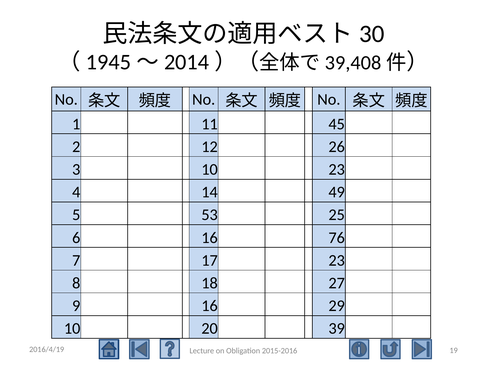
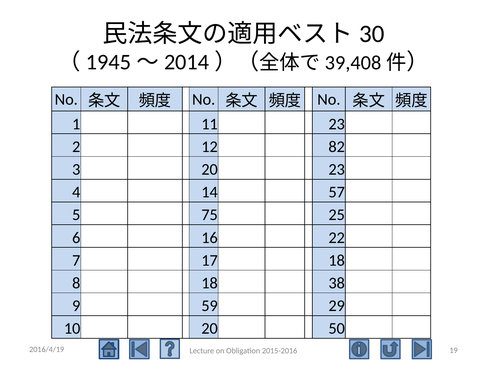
11 45: 45 -> 23 (337, 124)
26: 26 -> 82 (337, 146)
3 10: 10 -> 20 (210, 169)
49: 49 -> 57 (337, 192)
53: 53 -> 75 (210, 214)
76: 76 -> 22 (337, 237)
17 23: 23 -> 18 (337, 260)
27: 27 -> 38 (337, 283)
9 16: 16 -> 59 (210, 305)
39: 39 -> 50 (337, 328)
